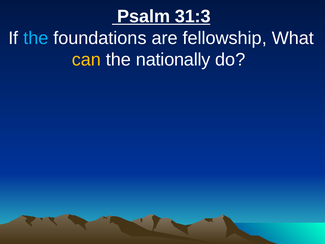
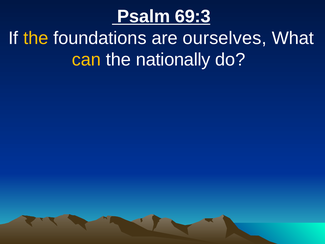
31:3: 31:3 -> 69:3 (193, 16)
the colour: light blue -> yellow (36, 38)
fellowship: fellowship -> ourselves (225, 38)
